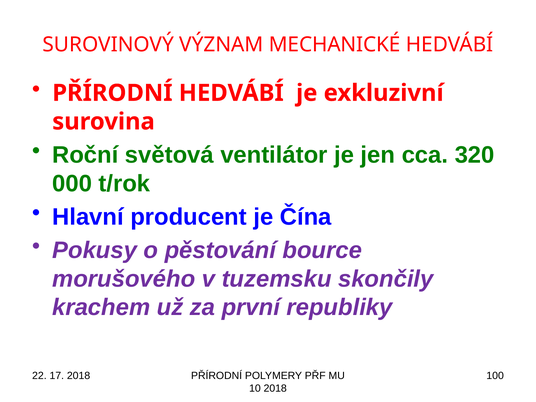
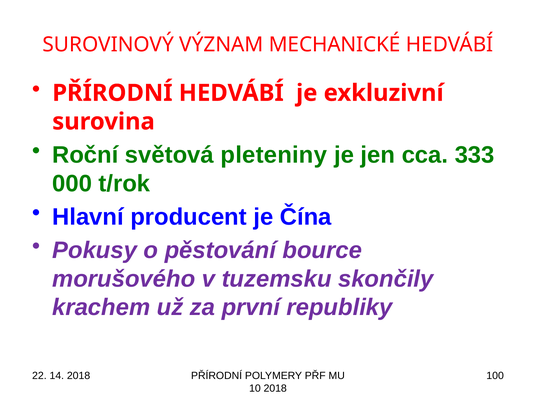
ventilátor: ventilátor -> pleteniny (274, 155)
320: 320 -> 333 (475, 155)
17: 17 -> 14 (57, 376)
